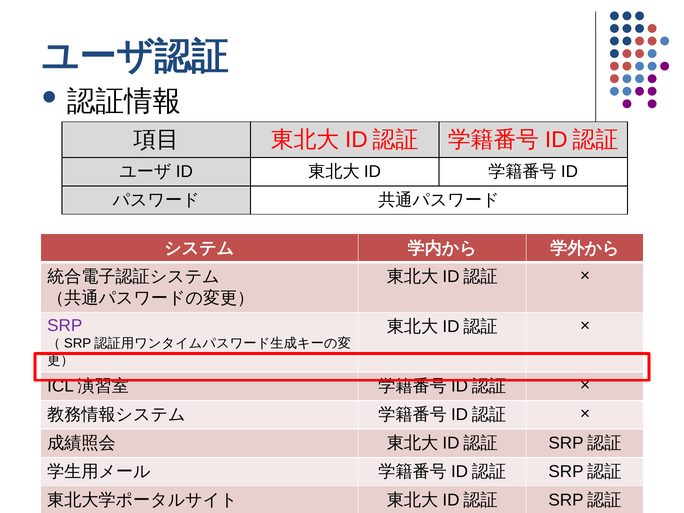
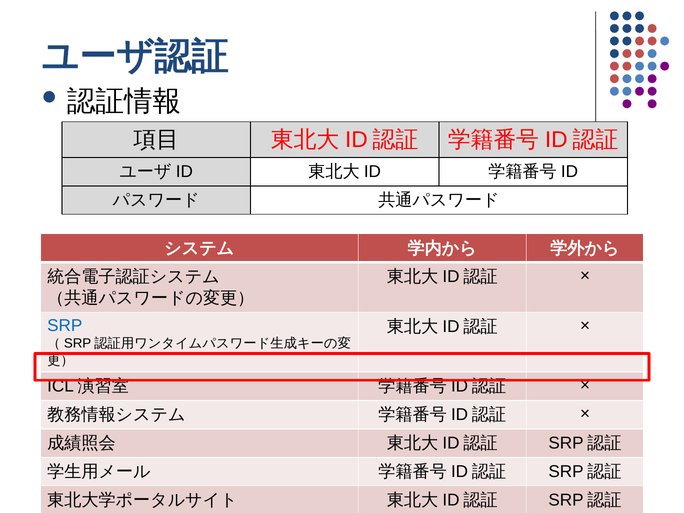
SRP colour: purple -> blue (65, 326)
